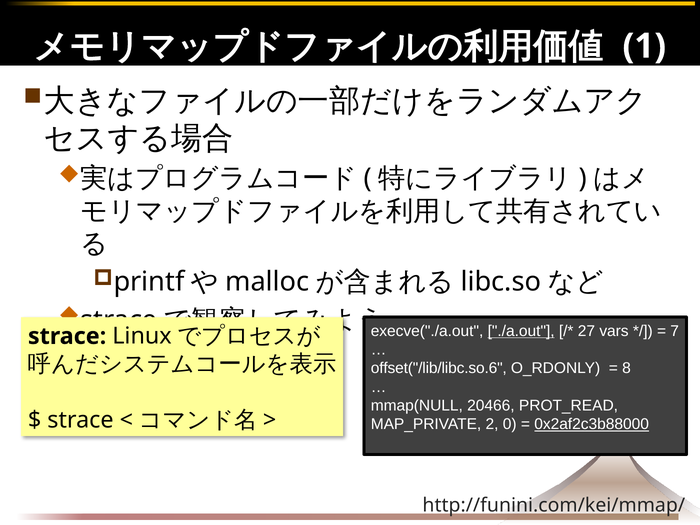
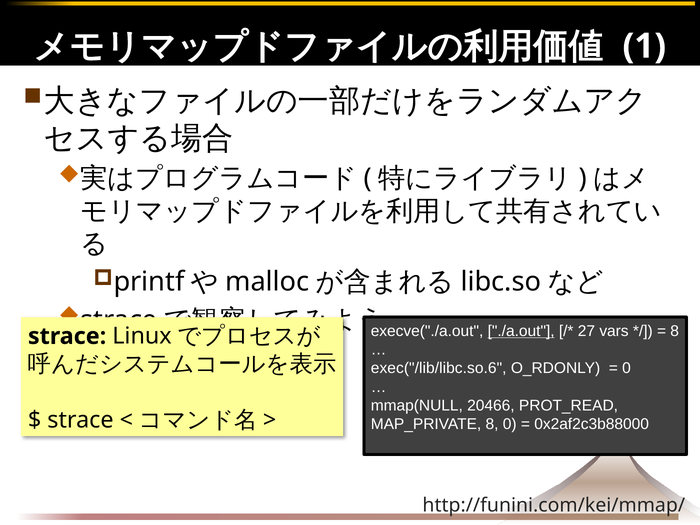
7: 7 -> 8 (675, 331)
offset("/lib/libc.so.6: offset("/lib/libc.so.6 -> exec("/lib/libc.so.6 (439, 368)
8: 8 -> 0 (626, 368)
MAP_PRIVATE 2: 2 -> 8 (492, 424)
0x2af2c3b88000 underline: present -> none (592, 424)
